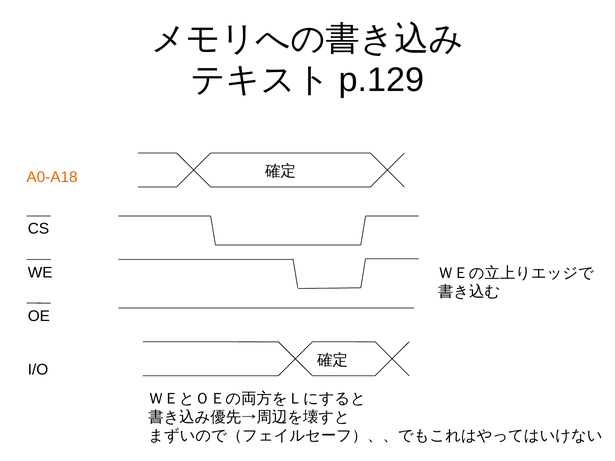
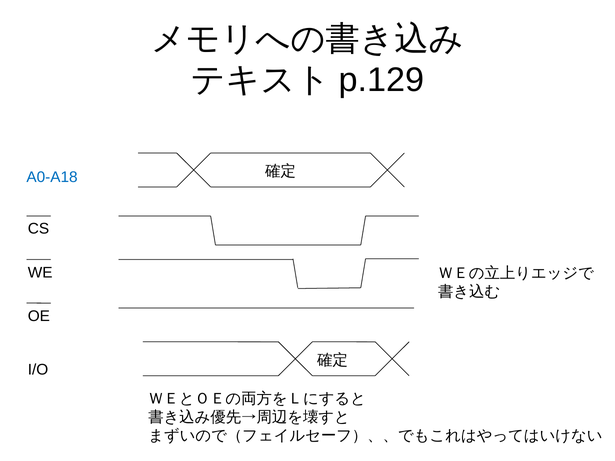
A0-A18 colour: orange -> blue (52, 177)
